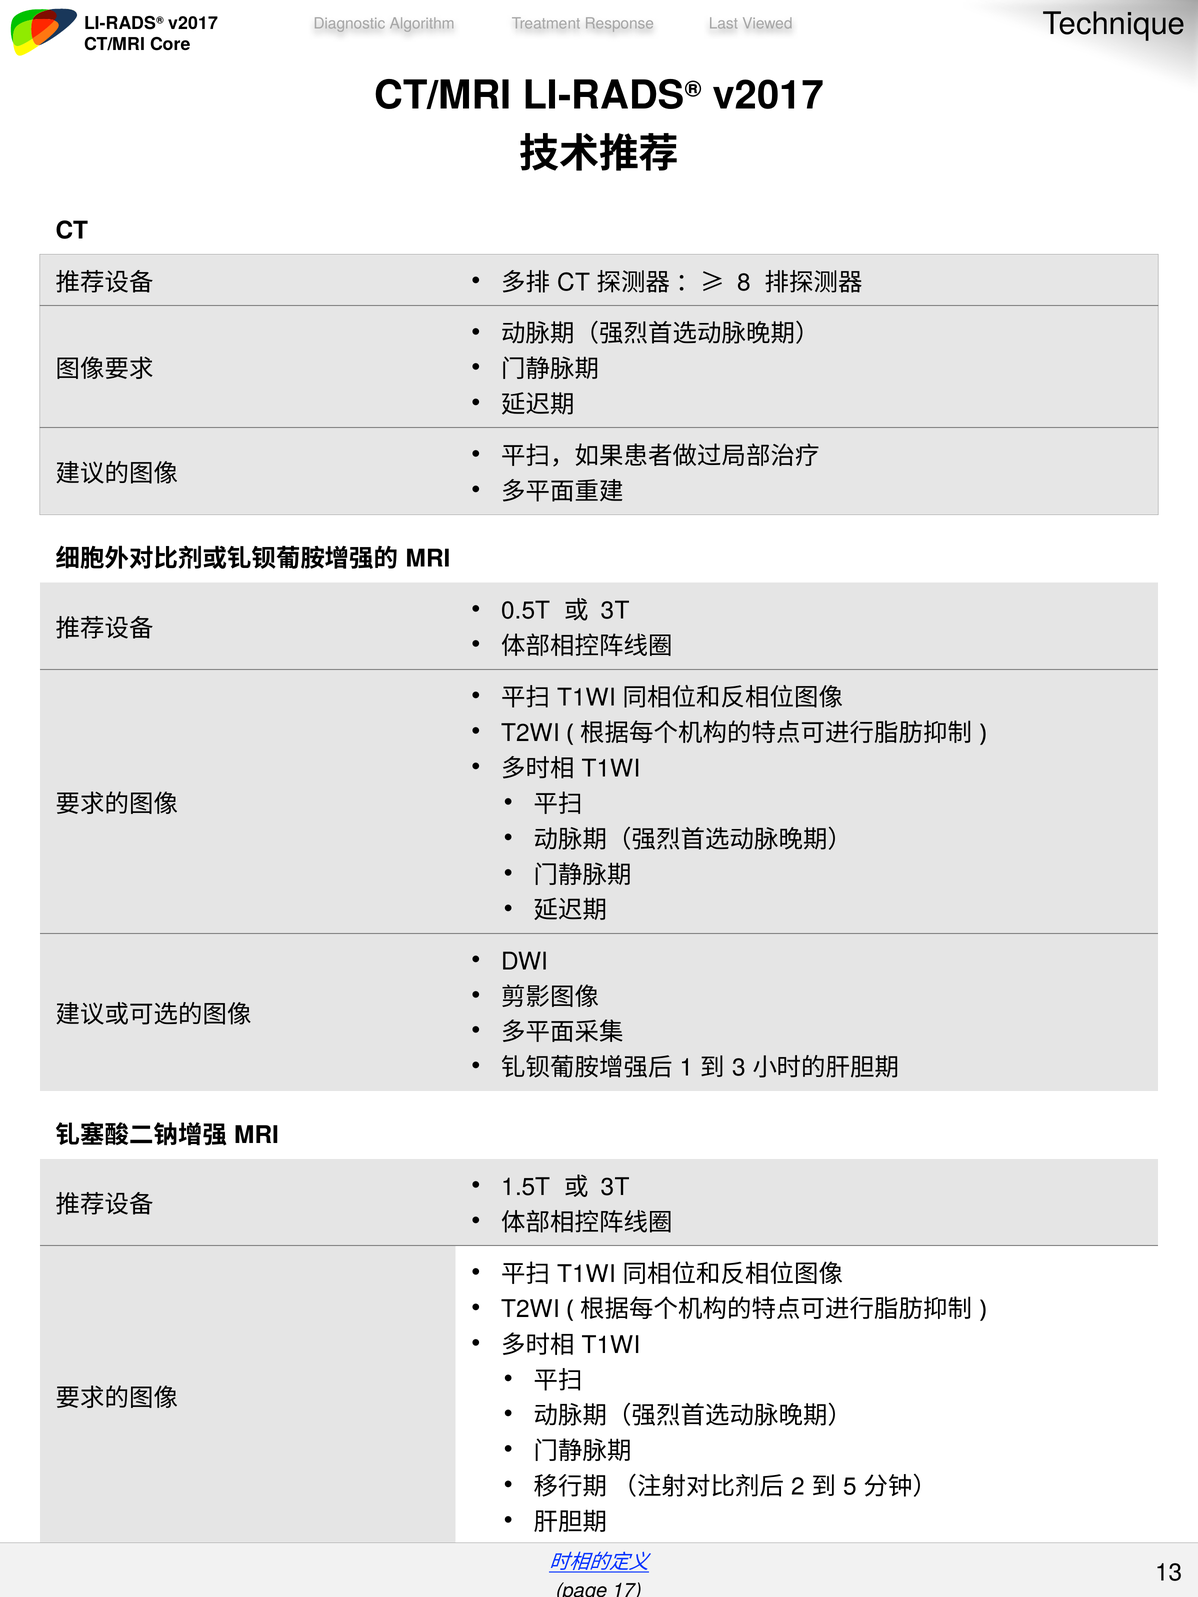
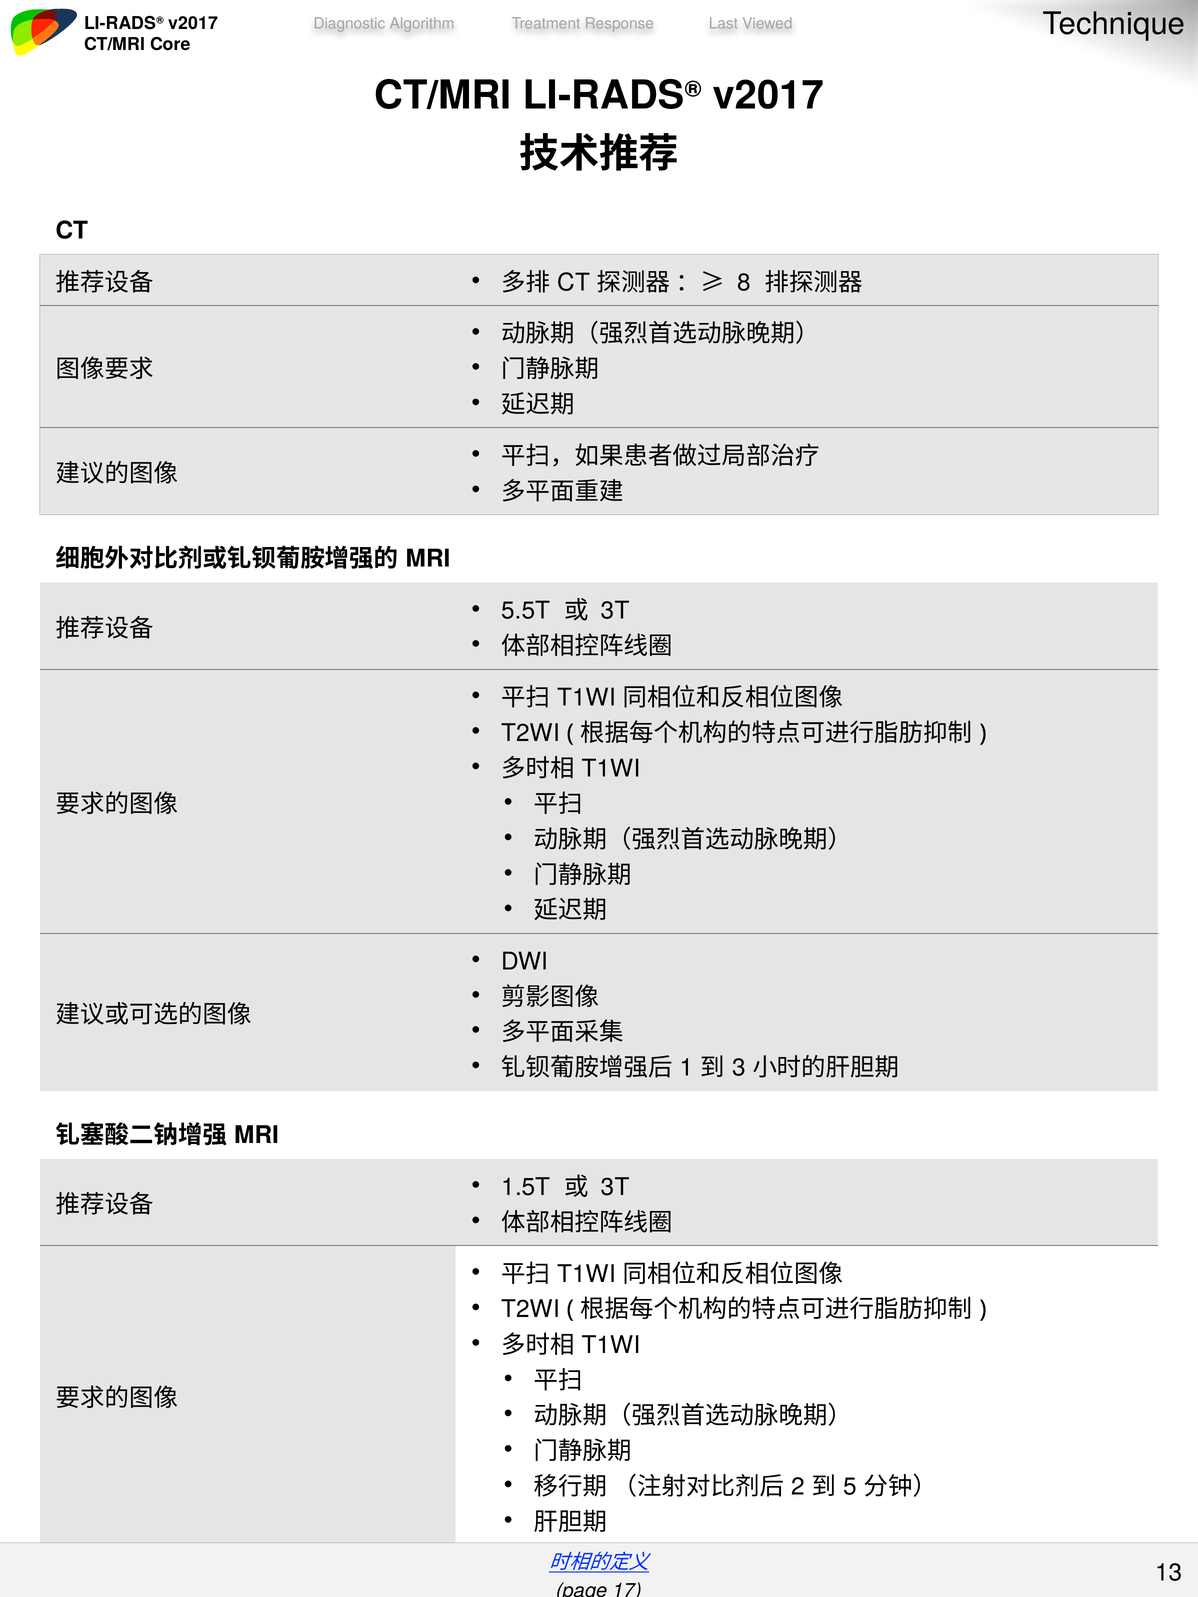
0.5T: 0.5T -> 5.5T (526, 611)
